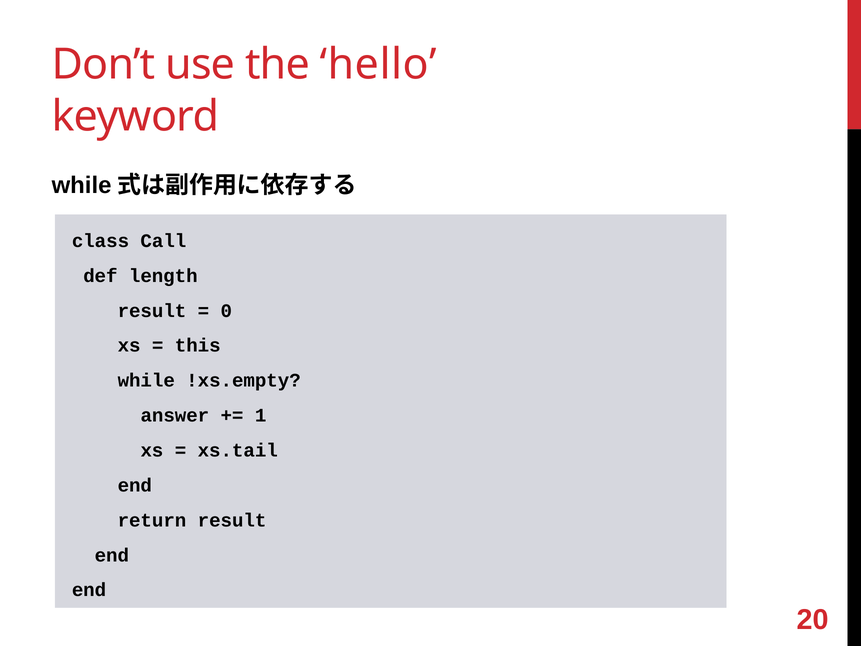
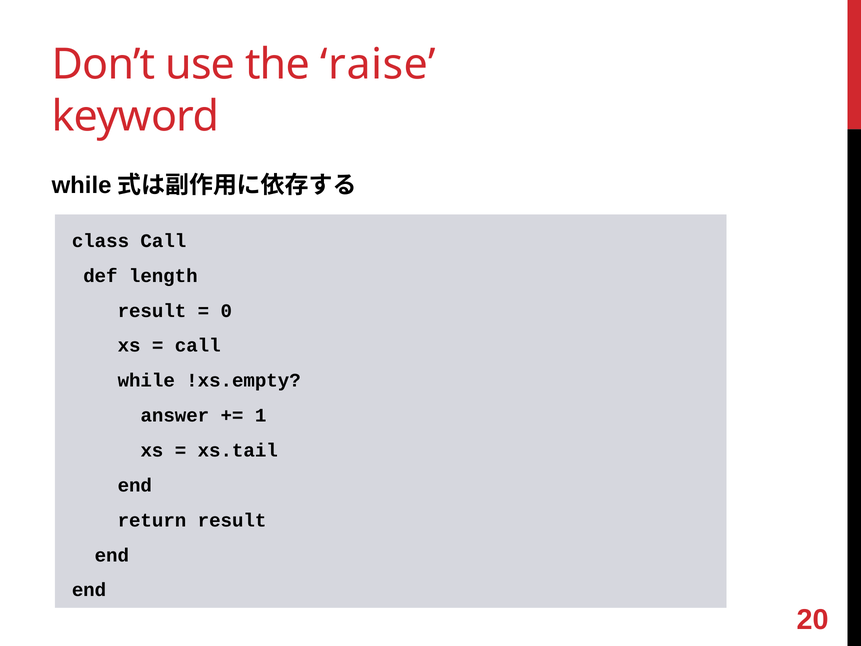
hello: hello -> raise (378, 65)
this: this -> call (198, 346)
